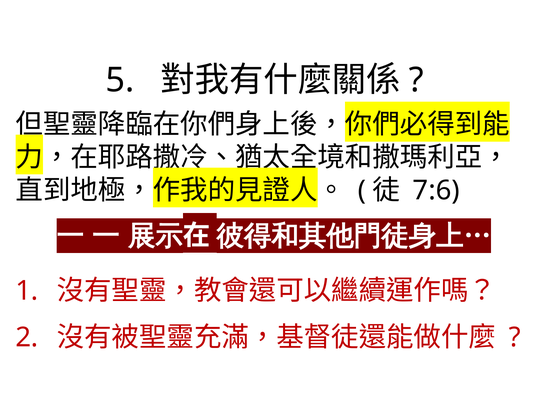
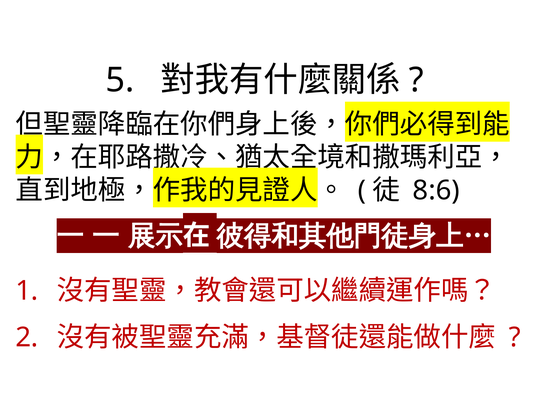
7:6: 7:6 -> 8:6 (436, 190)
